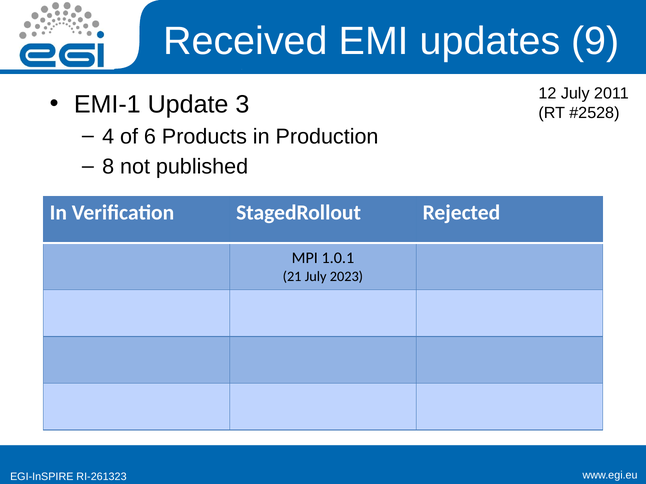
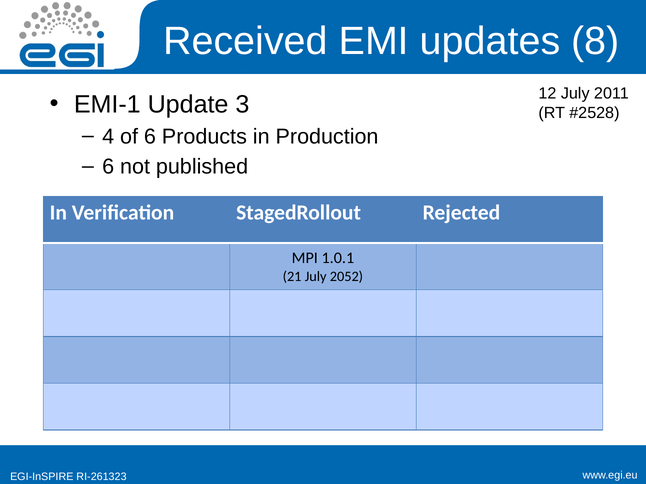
9: 9 -> 8 (595, 42)
8: 8 -> 6 (108, 167)
2023: 2023 -> 2052 (346, 277)
